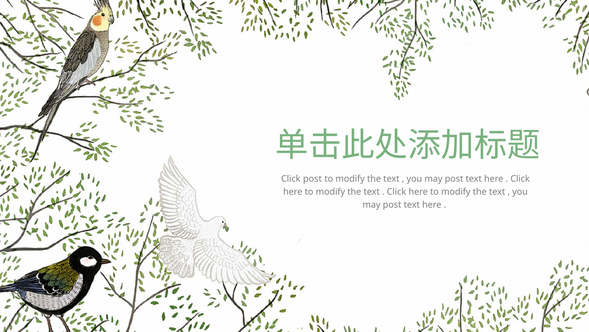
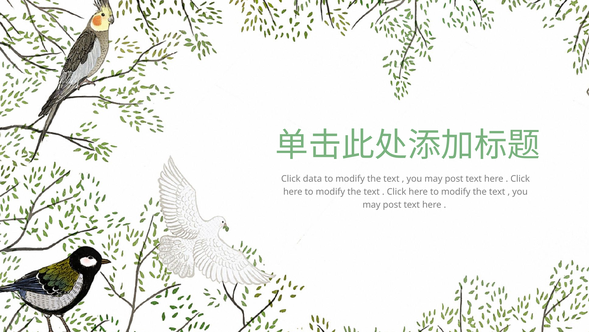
Click post: post -> data (312, 179)
